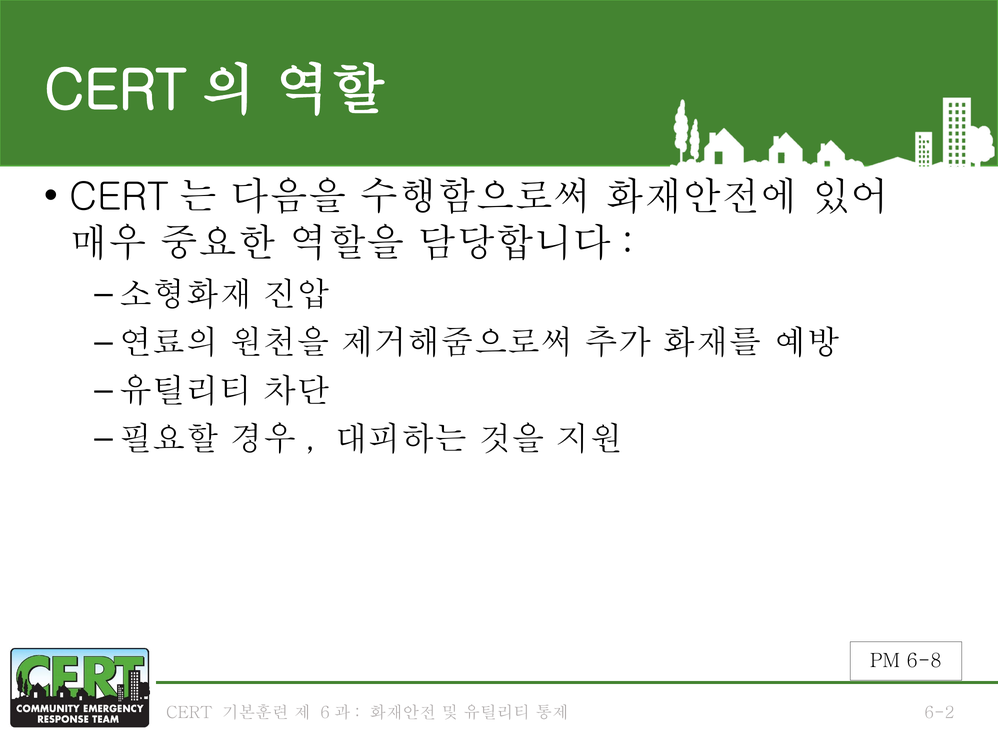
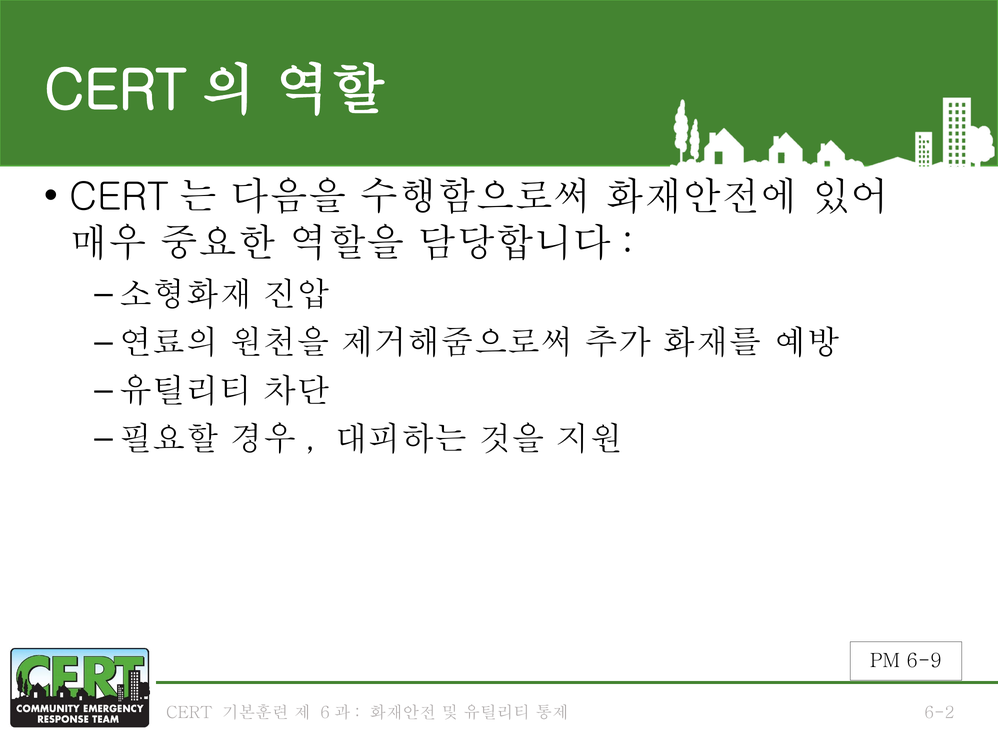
6-8: 6-8 -> 6-9 (924, 661)
